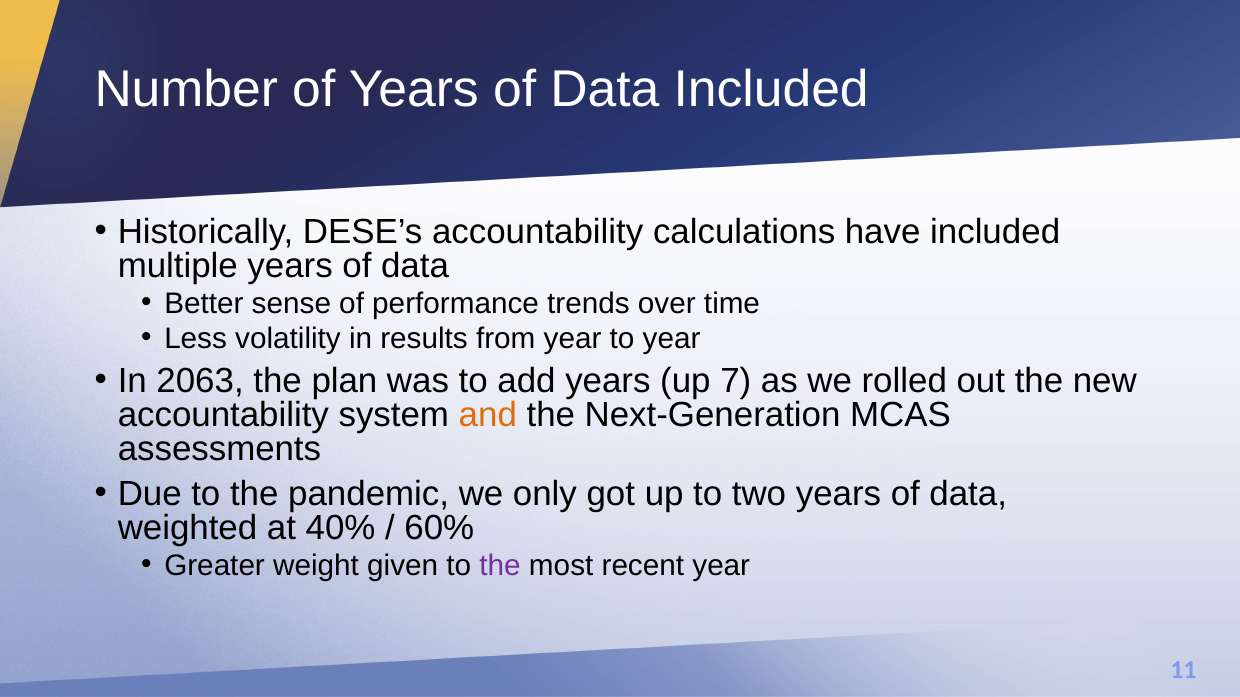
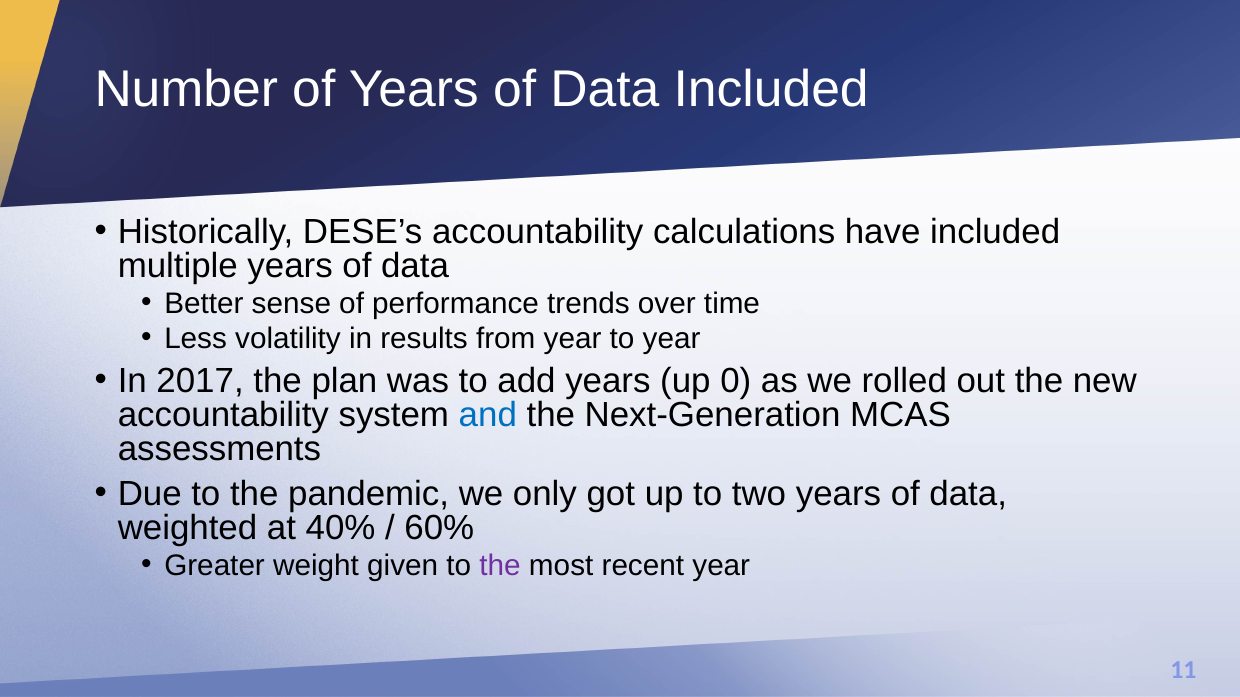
2063: 2063 -> 2017 (200, 381)
7: 7 -> 0 (736, 381)
and colour: orange -> blue (488, 415)
